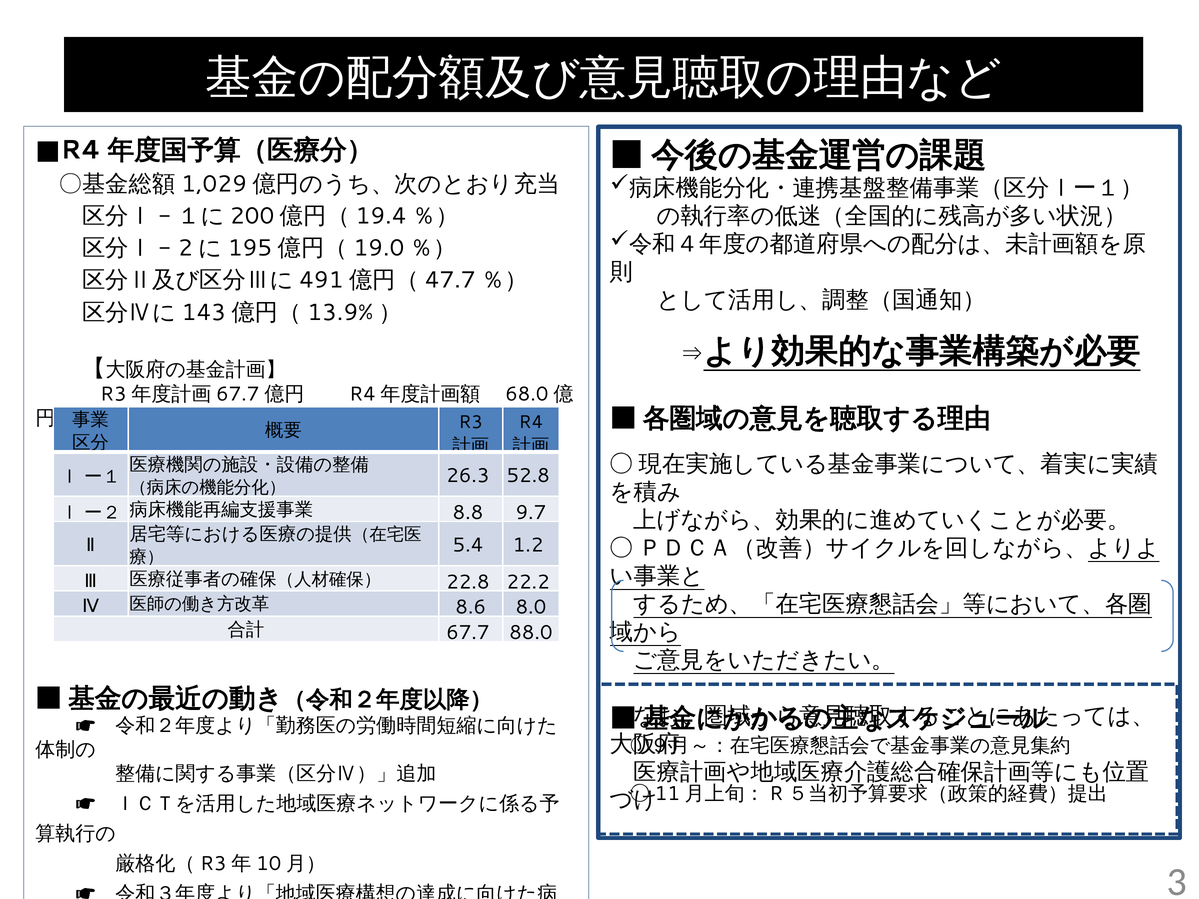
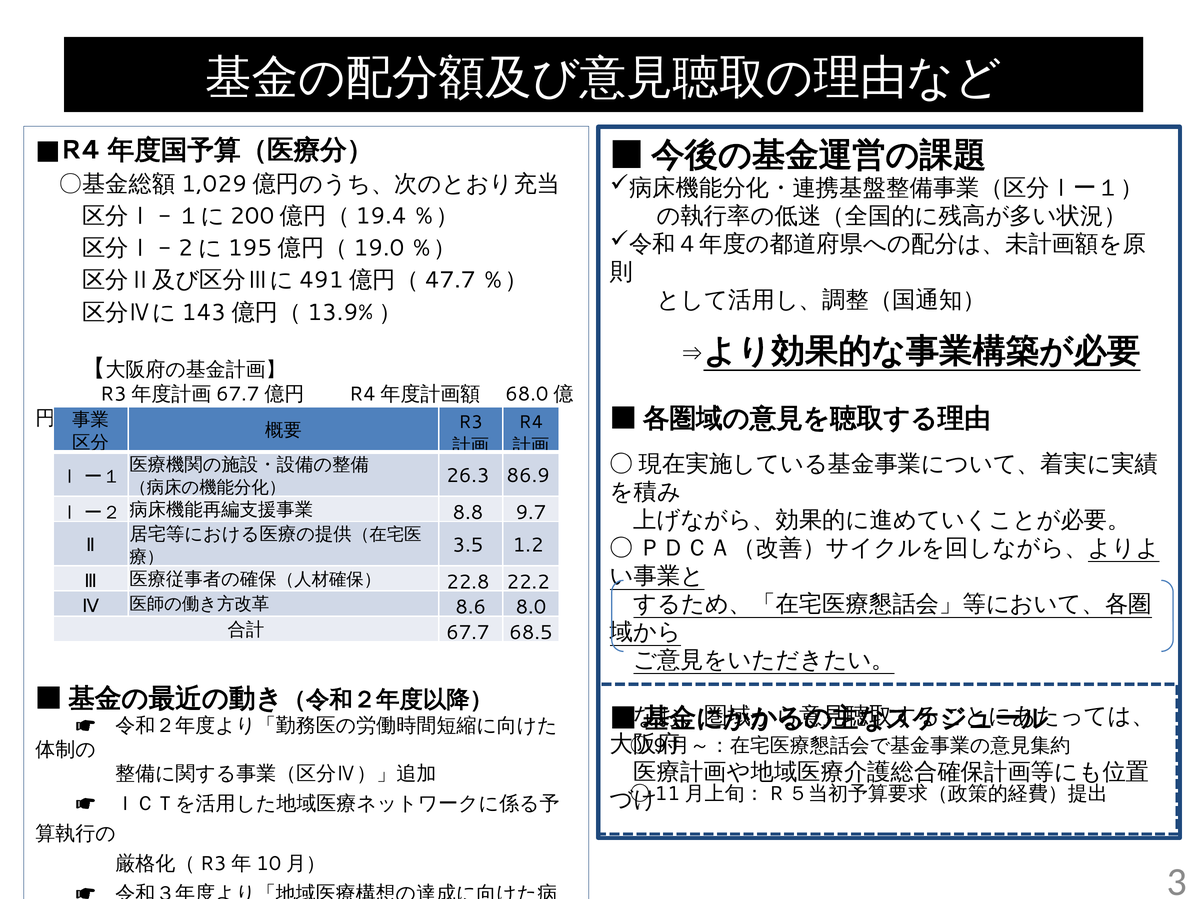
52.8: 52.8 -> 86.9 (528, 476)
5.4: 5.4 -> 3.5 (468, 545)
88.0: 88.0 -> 68.5 (531, 633)
